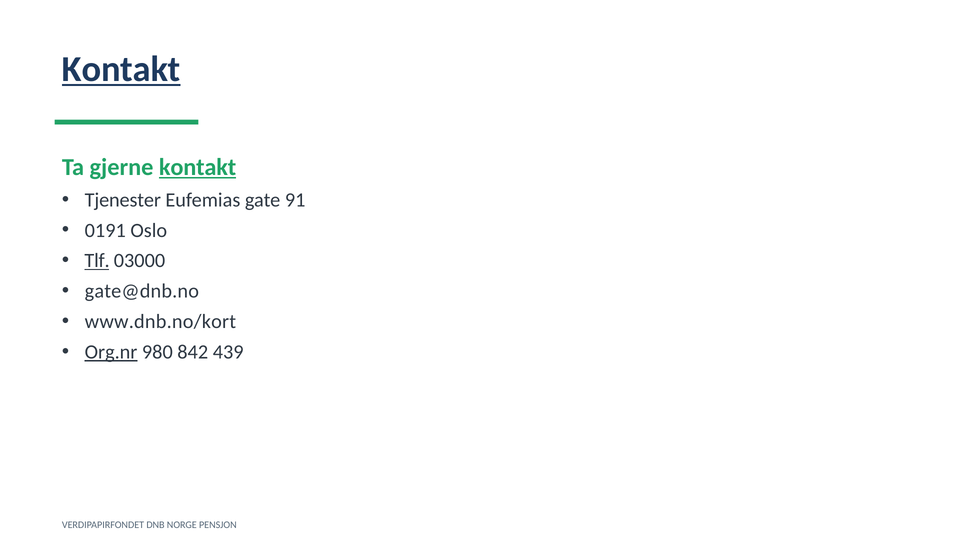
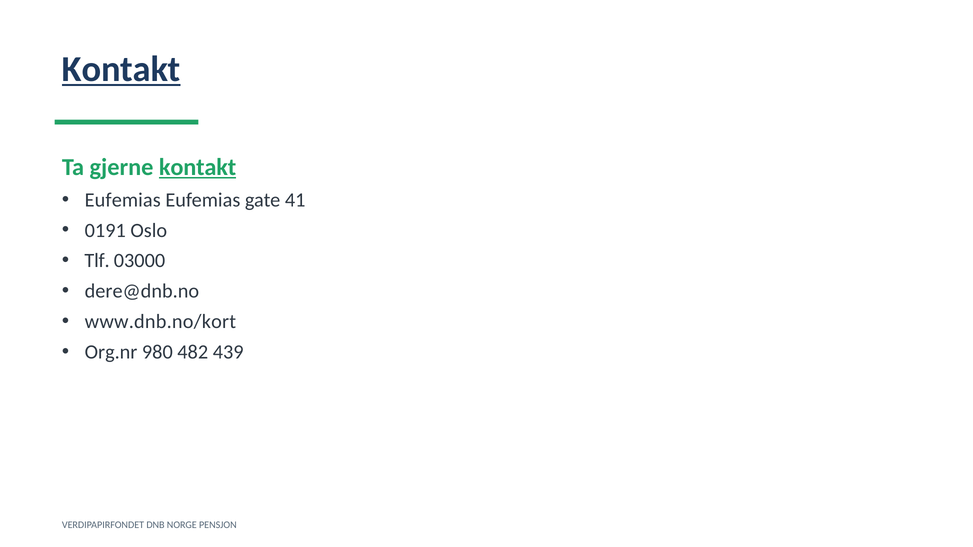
Tjenester: Tjenester -> Eufemias (123, 200)
91: 91 -> 41 (295, 200)
Tlf underline: present -> none (97, 261)
gate@dnb.no: gate@dnb.no -> dere@dnb.no (142, 291)
Org.nr underline: present -> none (111, 352)
842: 842 -> 482 (193, 352)
